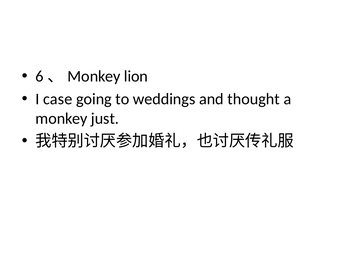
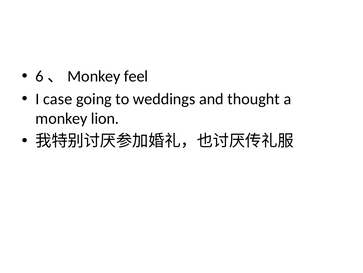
lion: lion -> feel (136, 76)
just: just -> lion (105, 118)
